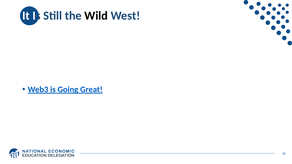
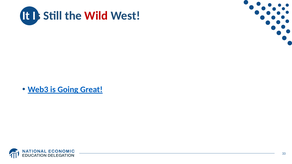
Wild colour: black -> red (96, 16)
